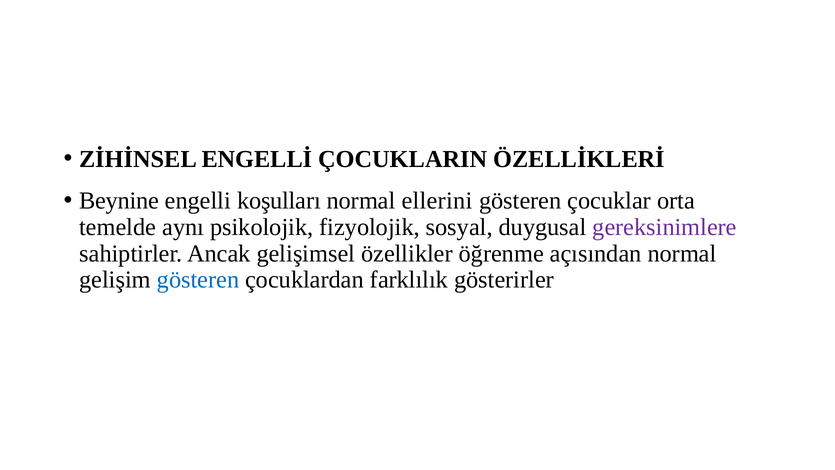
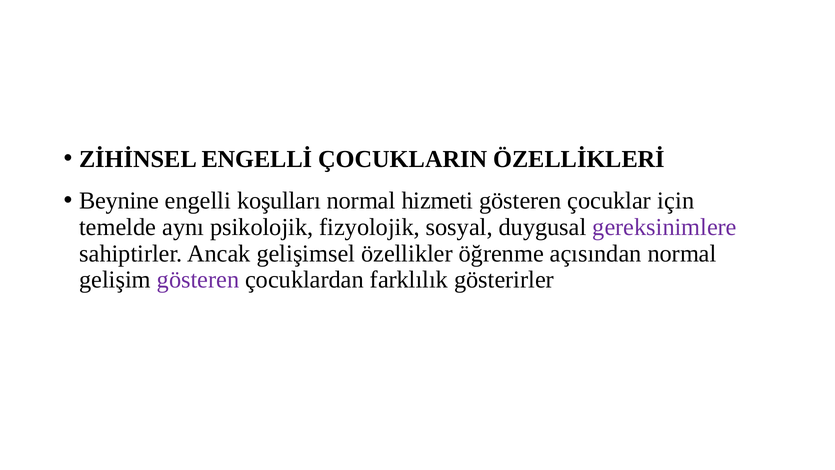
ellerini: ellerini -> hizmeti (437, 201)
orta: orta -> için (676, 201)
gösteren colour: blue -> purple (198, 280)
